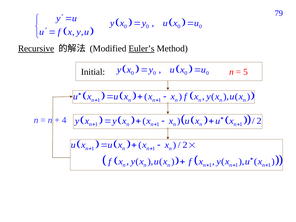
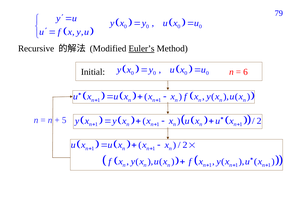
Recursive underline: present -> none (36, 49)
5: 5 -> 6 (245, 72)
4: 4 -> 5 (64, 120)
